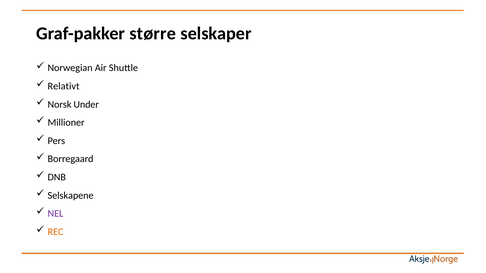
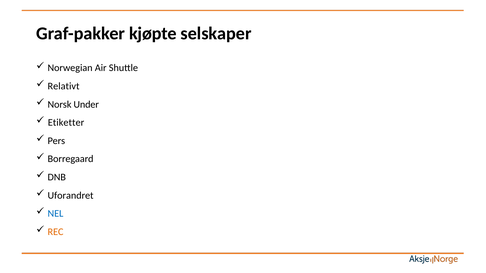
større: større -> kjøpte (153, 33)
Millioner: Millioner -> Etiketter (66, 123)
Selskapene: Selskapene -> Uforandret (71, 196)
NEL colour: purple -> blue (56, 214)
